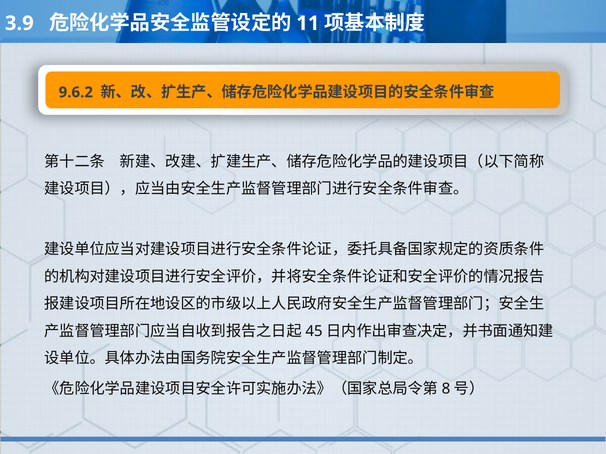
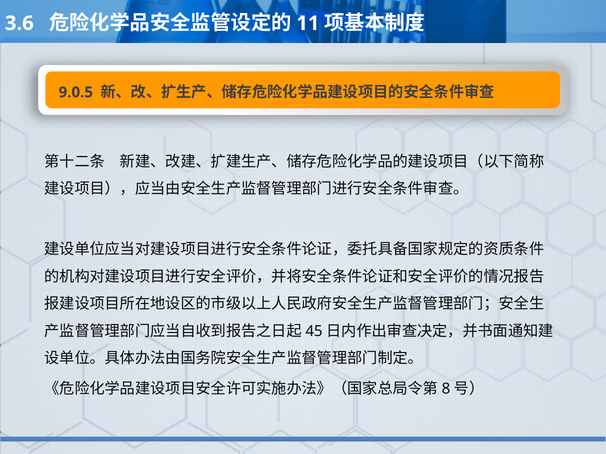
3.9: 3.9 -> 3.6 (19, 23)
9.6.2: 9.6.2 -> 9.0.5 (76, 92)
